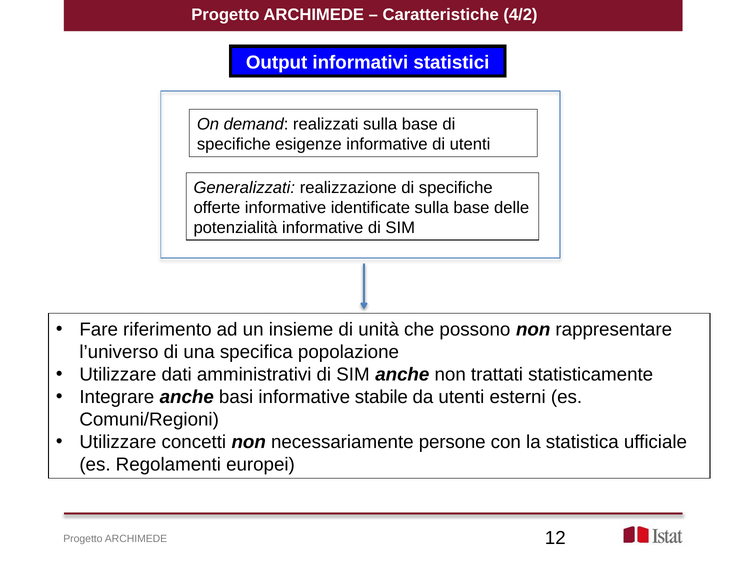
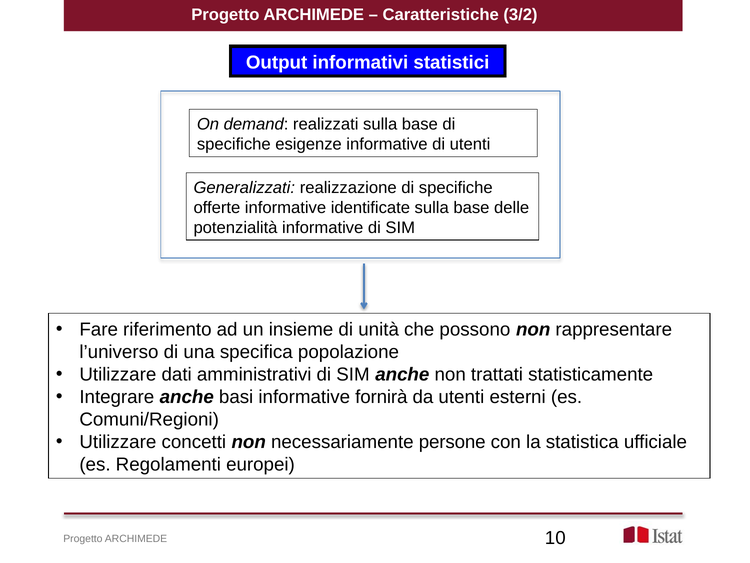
4/2: 4/2 -> 3/2 (520, 15)
stabile: stabile -> fornirà (381, 397)
12: 12 -> 10 (555, 538)
